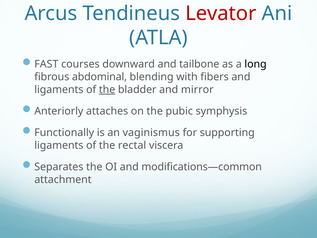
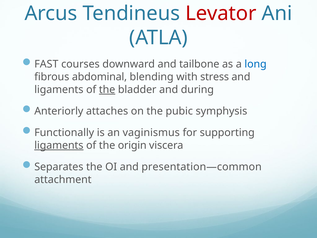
long colour: black -> blue (256, 64)
fibers: fibers -> stress (215, 77)
mirror: mirror -> during (197, 90)
ligaments underline: none -> present (59, 145)
rectal: rectal -> origin (132, 145)
modifications—common: modifications—common -> presentation—common (202, 167)
